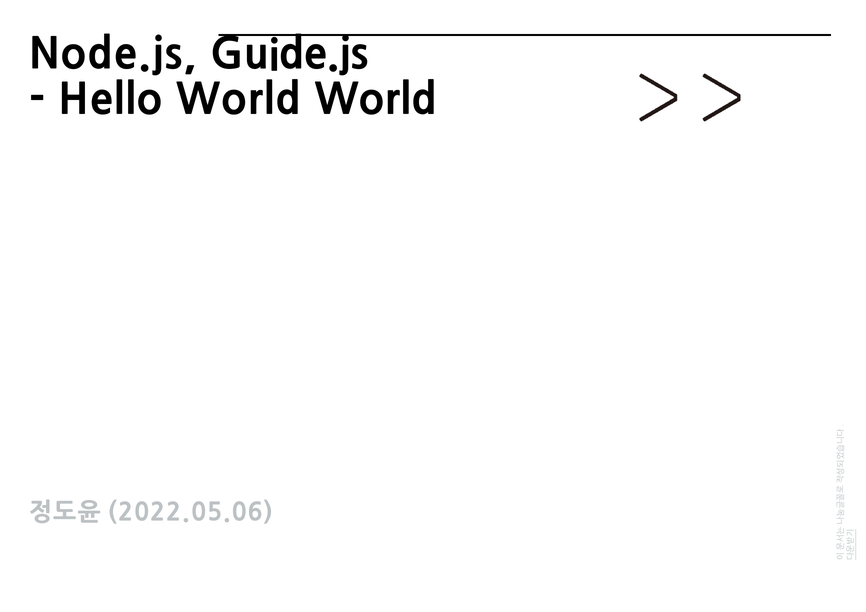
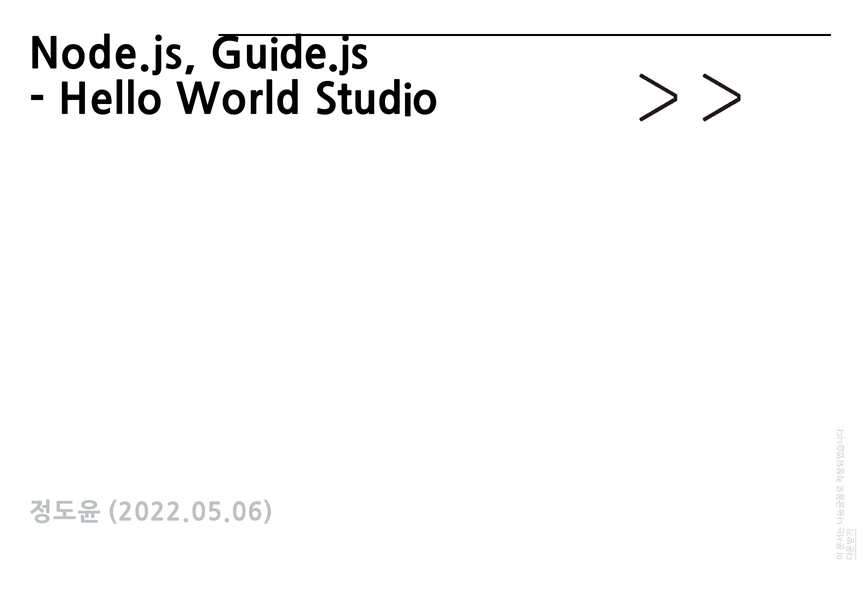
World World: World -> Studio (376, 100)
